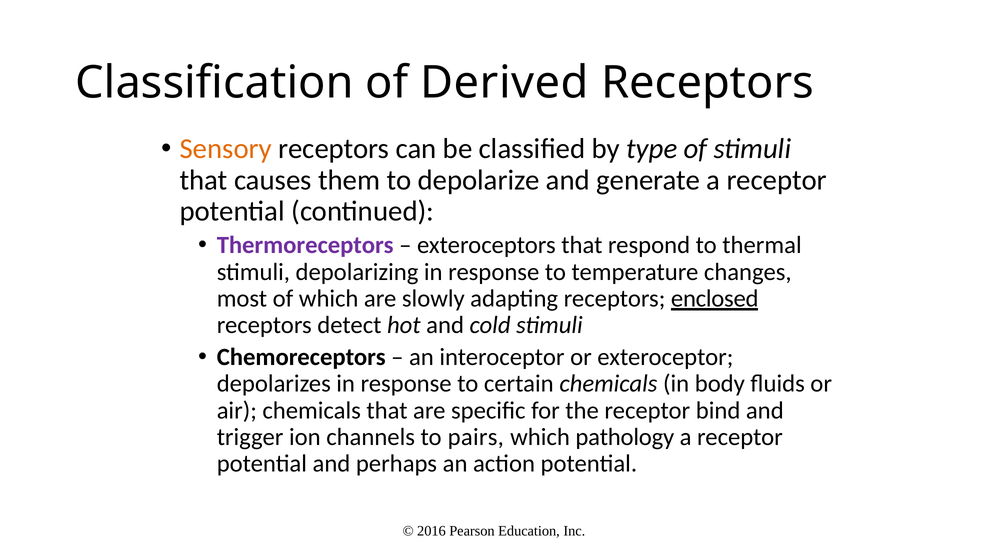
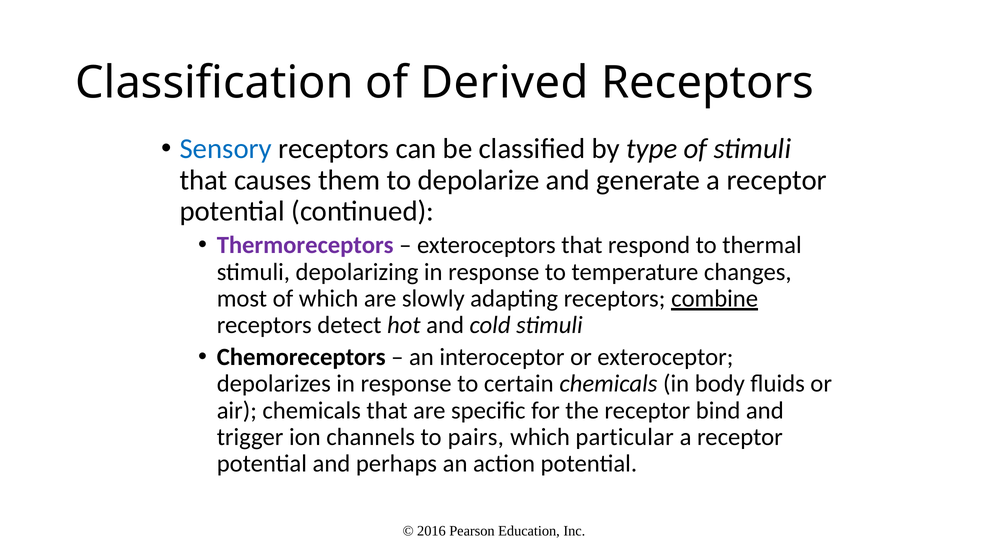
Sensory colour: orange -> blue (226, 149)
enclosed: enclosed -> combine (715, 298)
pathology: pathology -> particular (625, 437)
